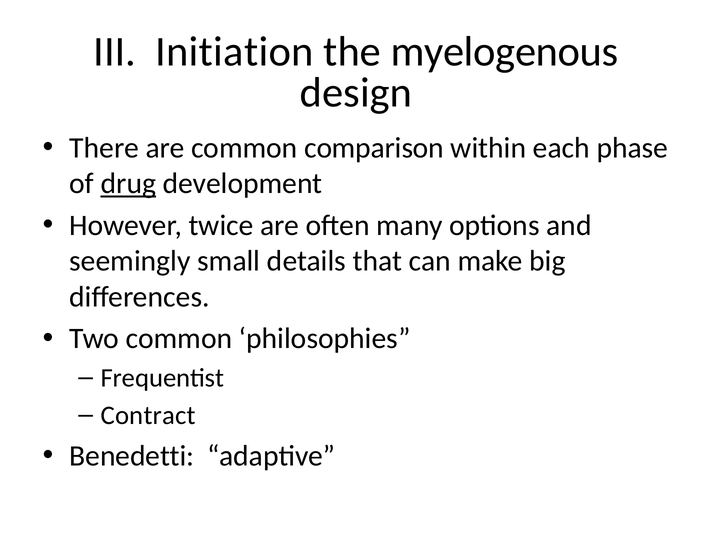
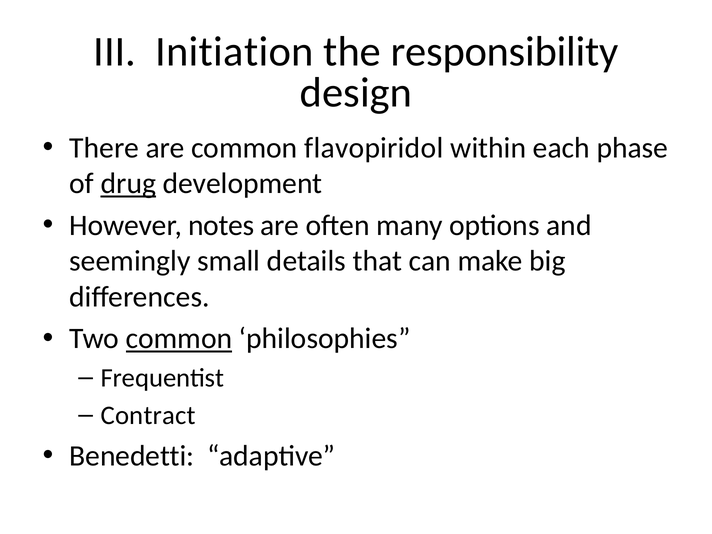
myelogenous: myelogenous -> responsibility (505, 52)
comparison: comparison -> flavopiridol (374, 148)
twice: twice -> notes (221, 226)
common underline: none -> present (179, 339)
